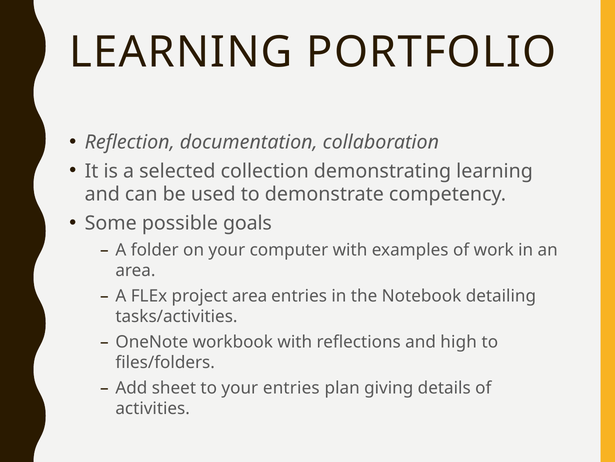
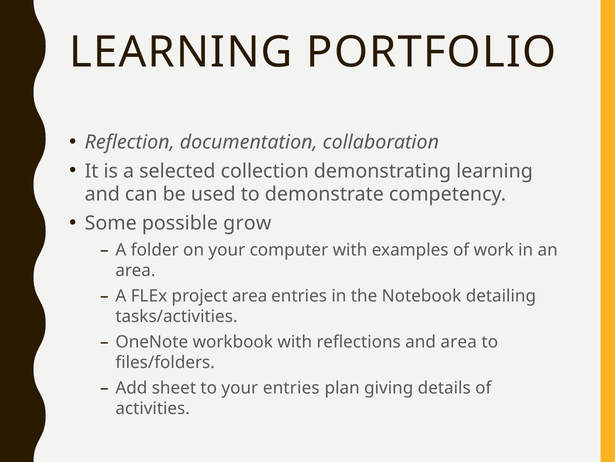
goals: goals -> grow (247, 223)
and high: high -> area (459, 342)
